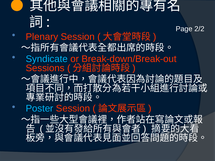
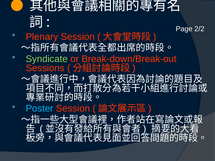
Syndicate colour: light blue -> light green (47, 59)
